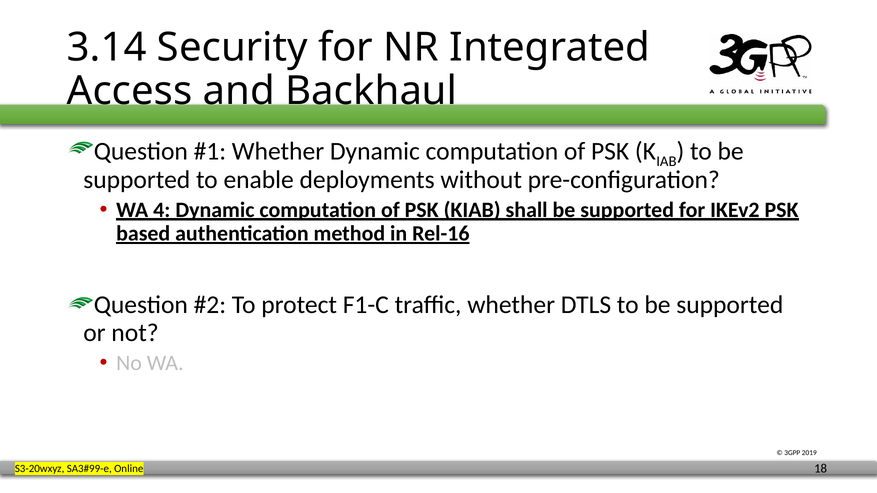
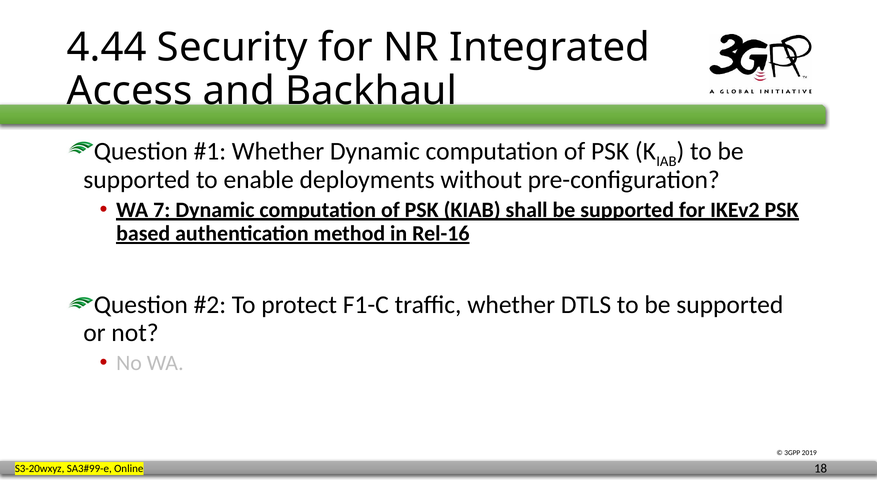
3.14: 3.14 -> 4.44 (107, 47)
4: 4 -> 7 (162, 210)
